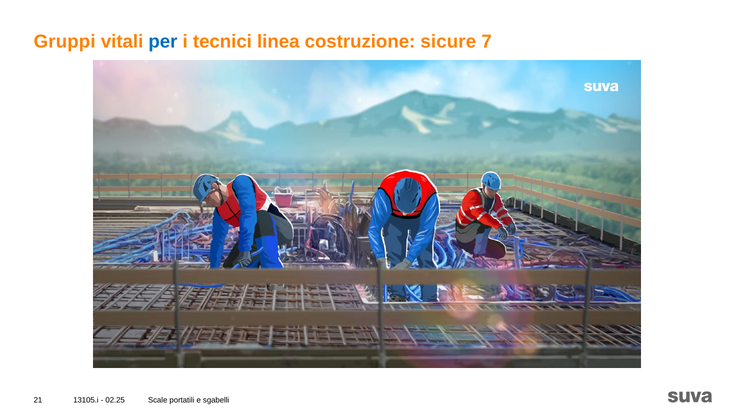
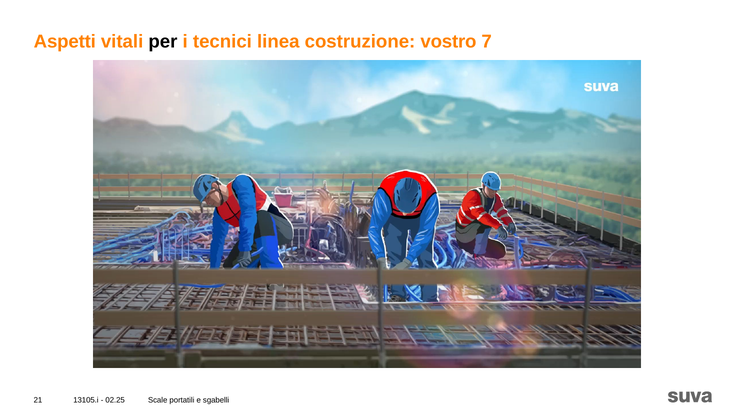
Gruppi: Gruppi -> Aspetti (65, 42)
per colour: blue -> black (163, 42)
sicure: sicure -> vostro (448, 42)
